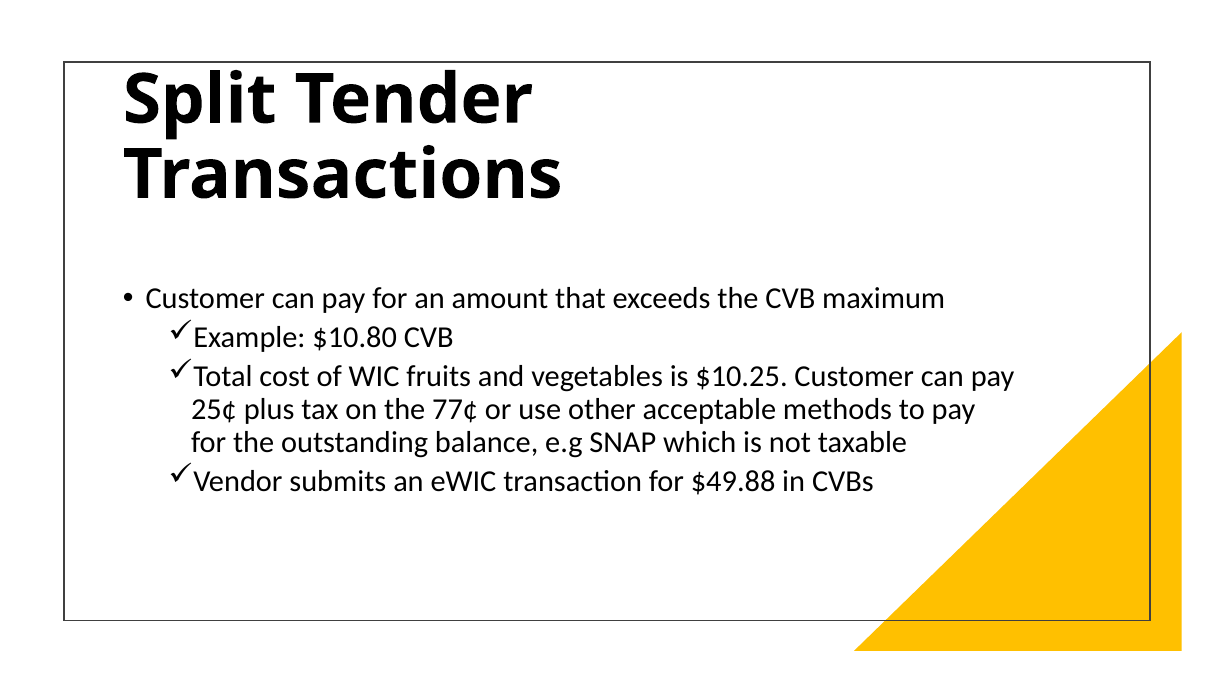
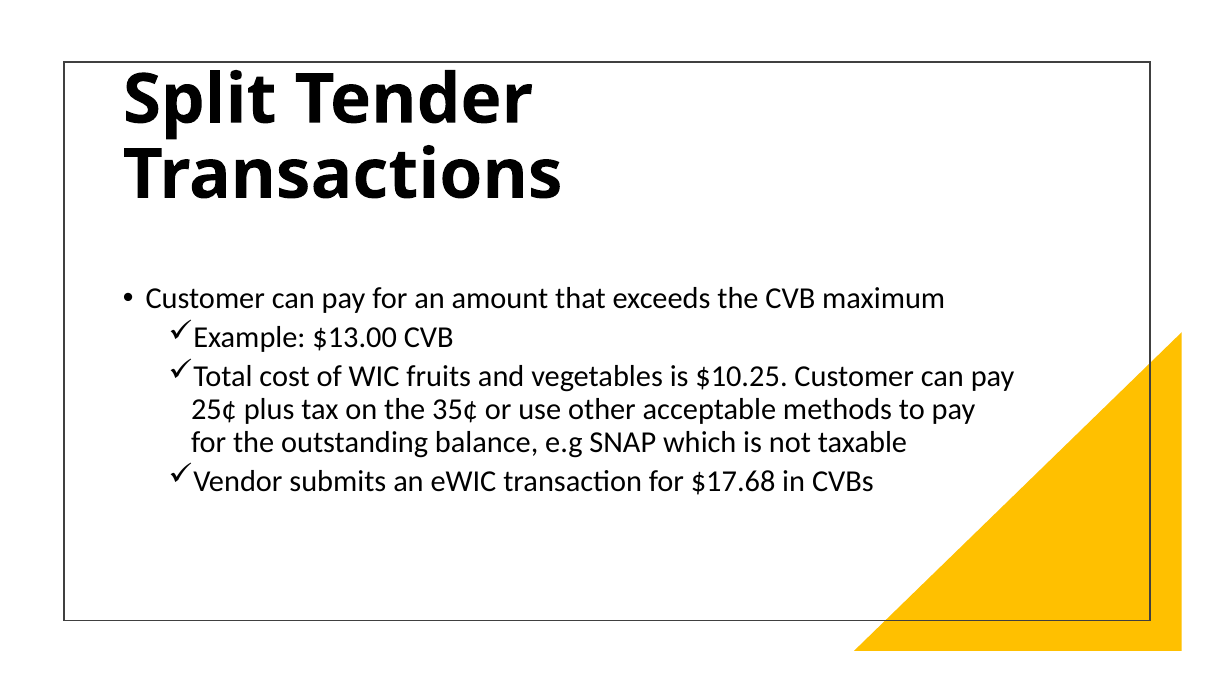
$10.80: $10.80 -> $13.00 (355, 338)
77¢: 77¢ -> 35¢ (455, 410)
$49.88: $49.88 -> $17.68 (733, 481)
